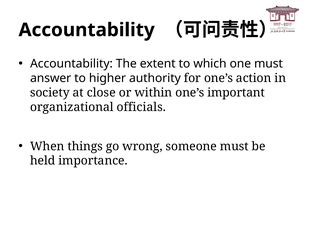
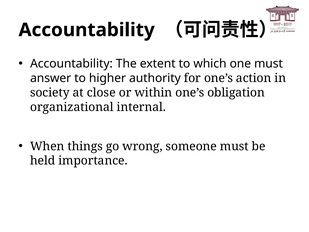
important: important -> obligation (236, 93)
officials: officials -> internal (141, 107)
